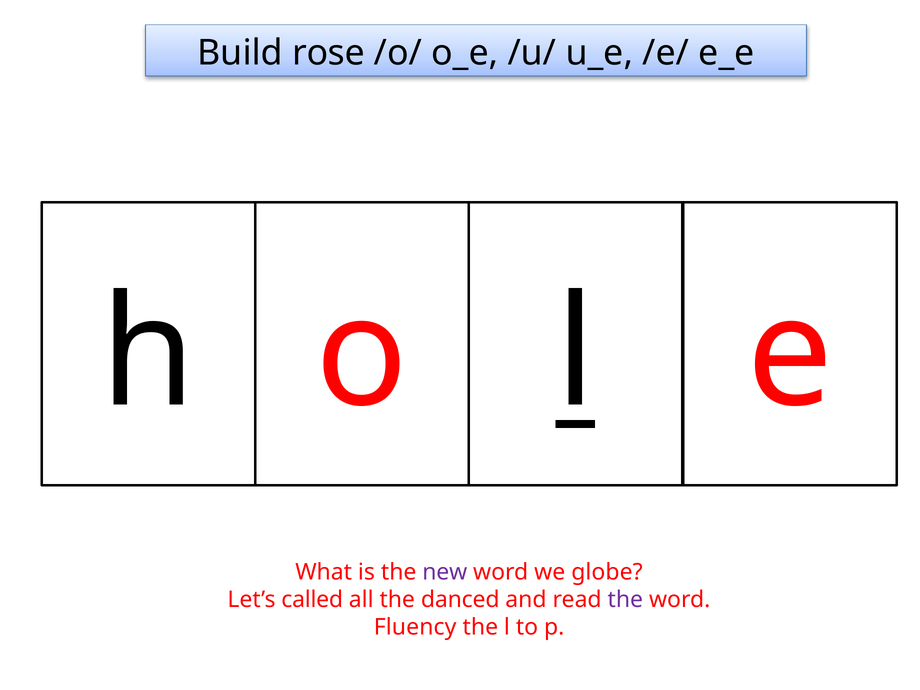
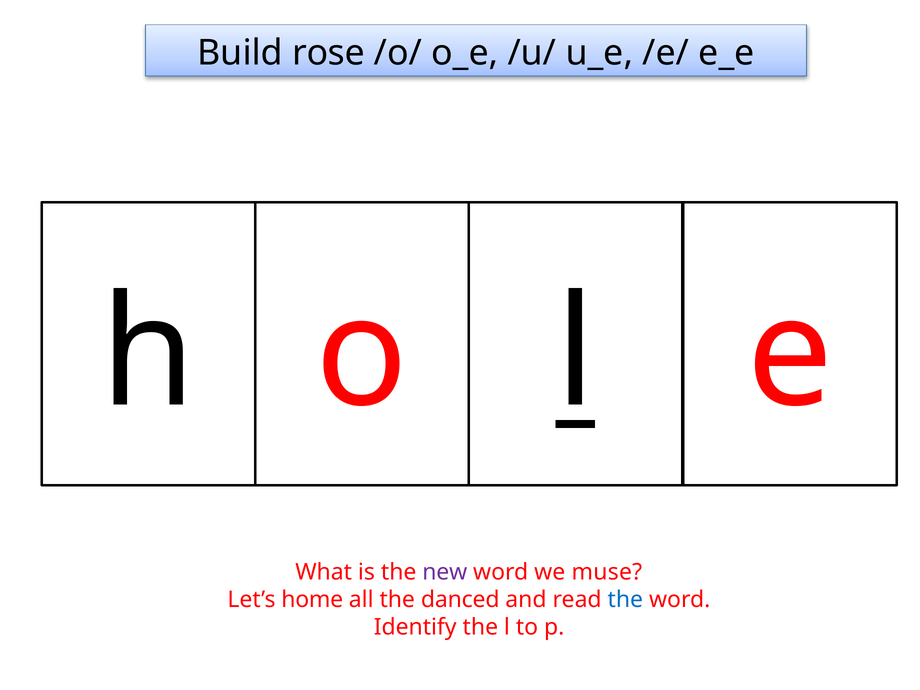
globe: globe -> muse (607, 572)
called: called -> home (312, 600)
the colour: purple -> blue (625, 600)
Fluency: Fluency -> Identify (415, 627)
